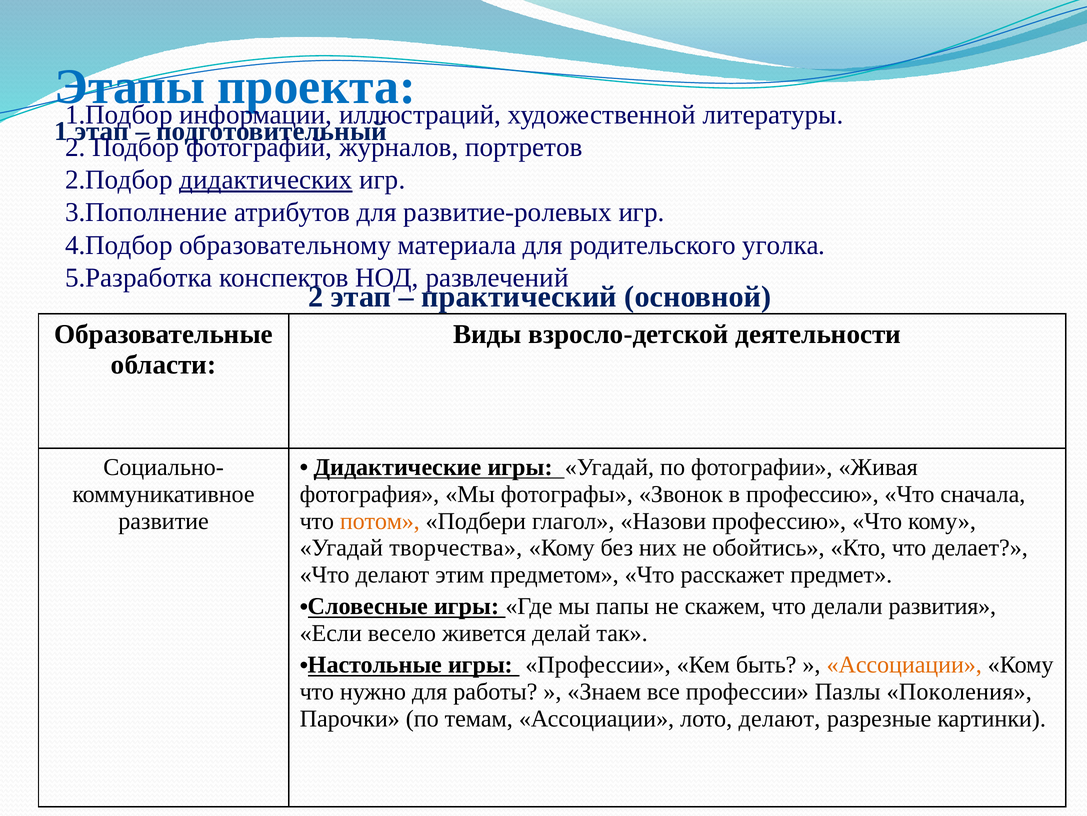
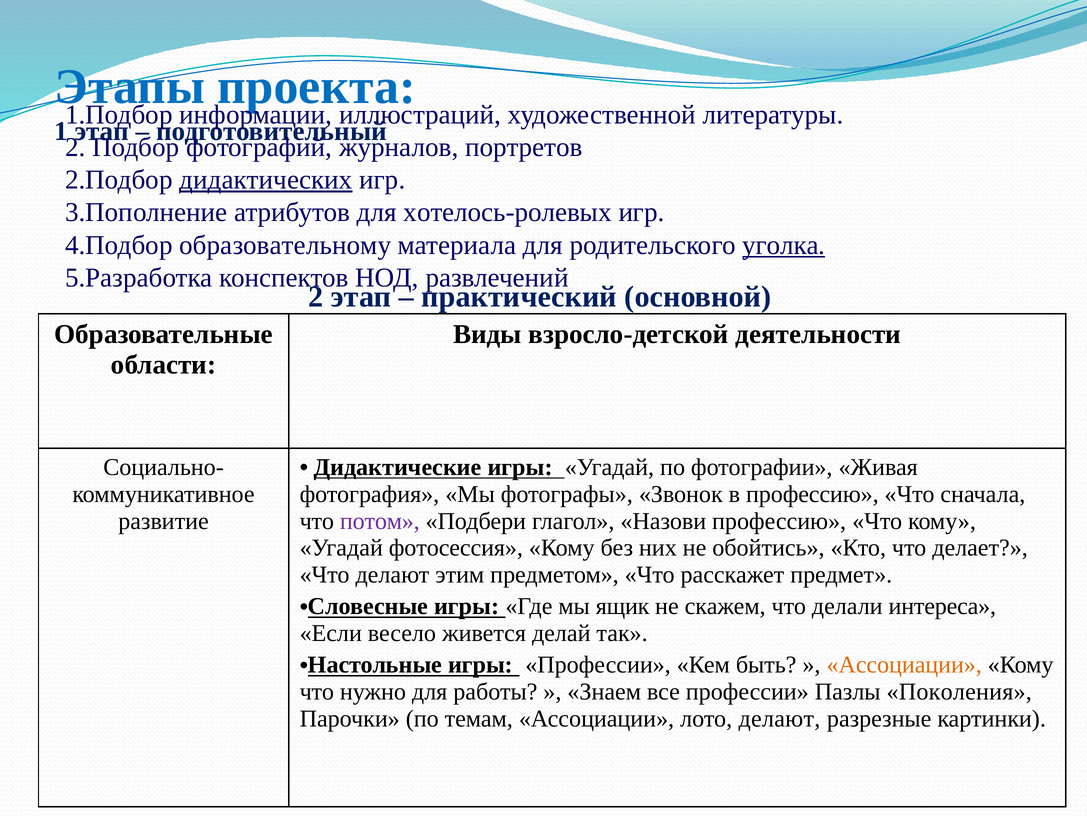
развитие-ролевых: развитие-ролевых -> хотелось-ролевых (508, 212)
уголка underline: none -> present (784, 245)
потом colour: orange -> purple (380, 521)
творчества: творчества -> фотосессия (456, 547)
папы: папы -> ящик (623, 606)
развития: развития -> интереса (942, 606)
